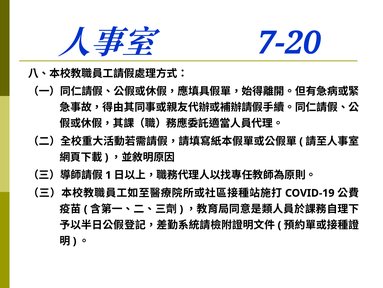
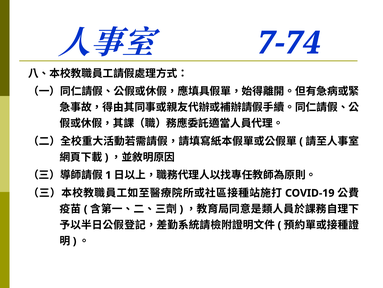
7-20: 7-20 -> 7-74 (289, 43)
